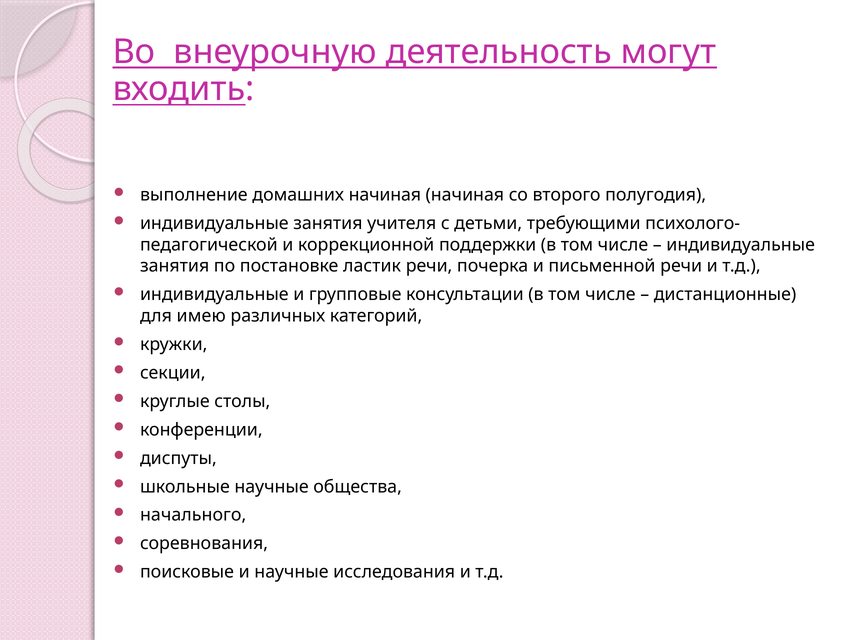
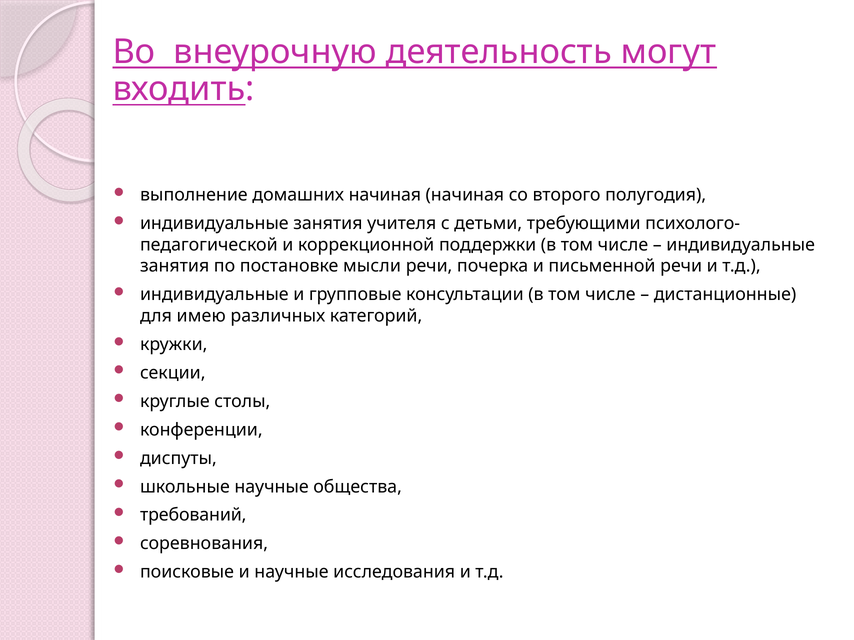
ластик: ластик -> мысли (372, 266)
начального: начального -> требований (193, 516)
